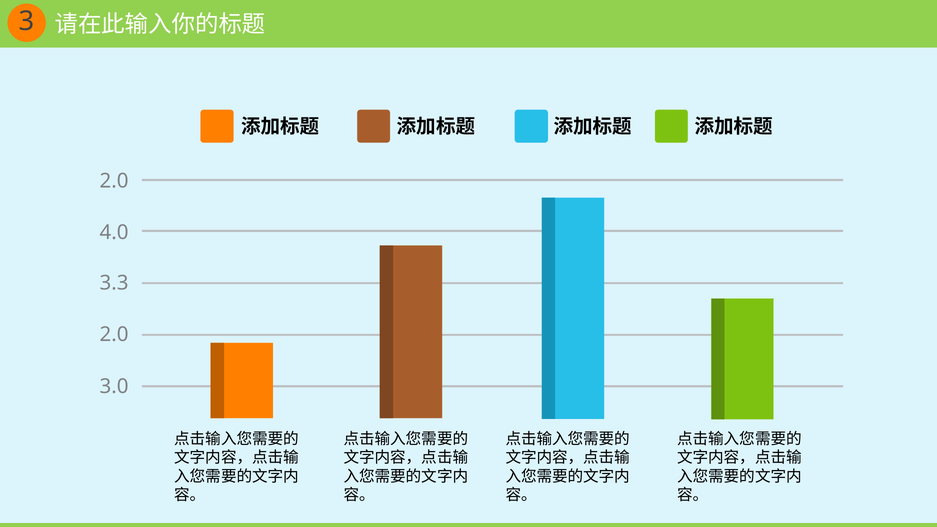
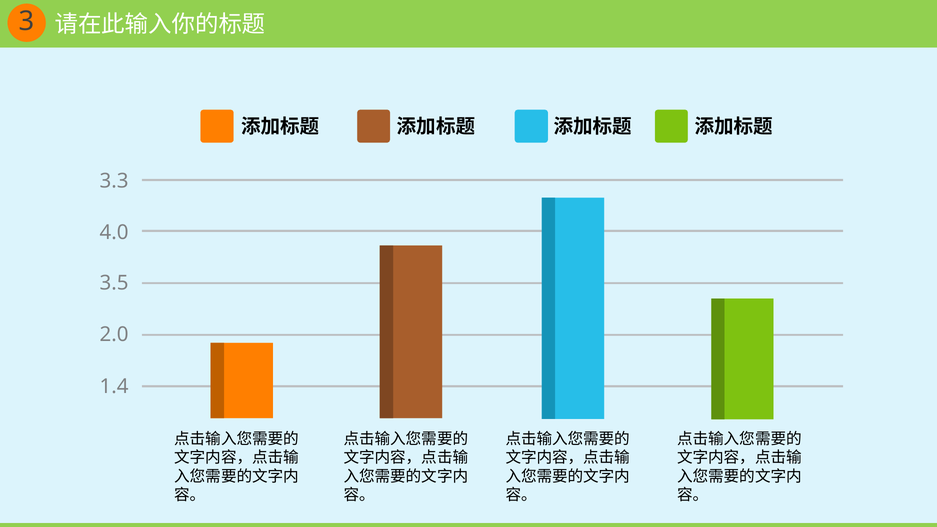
2.0: 2.0 -> 3.3 (114, 181)
3.3: 3.3 -> 3.5 (114, 283)
3.0: 3.0 -> 1.4 (114, 386)
